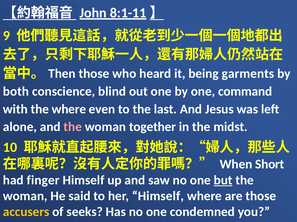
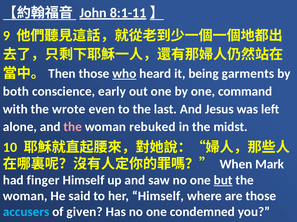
who underline: none -> present (124, 74)
blind: blind -> early (112, 92)
the where: where -> wrote (69, 109)
together: together -> rebuked (152, 127)
Short: Short -> Mark (270, 165)
accusers colour: yellow -> light blue (26, 212)
seeks: seeks -> given (85, 212)
